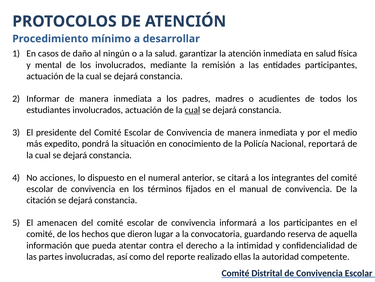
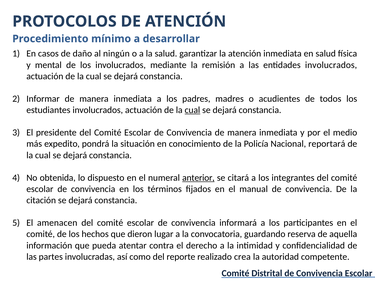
entidades participantes: participantes -> involucrados (331, 65)
acciones: acciones -> obtenida (58, 177)
anterior underline: none -> present (198, 177)
ellas: ellas -> crea (242, 256)
